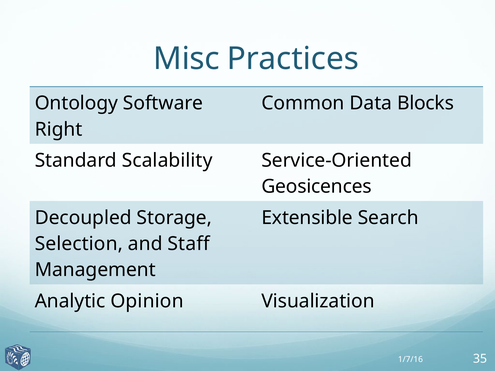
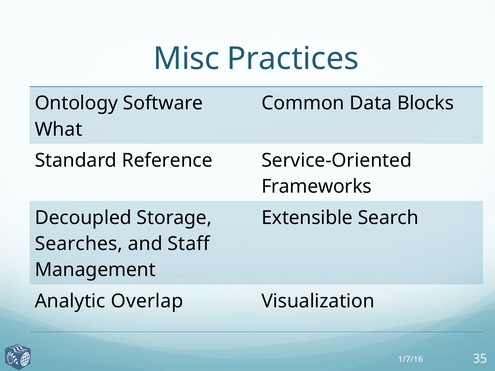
Right: Right -> What (59, 129)
Scalability: Scalability -> Reference (167, 161)
Geosicences: Geosicences -> Frameworks (317, 187)
Selection: Selection -> Searches (79, 244)
Opinion: Opinion -> Overlap (147, 301)
